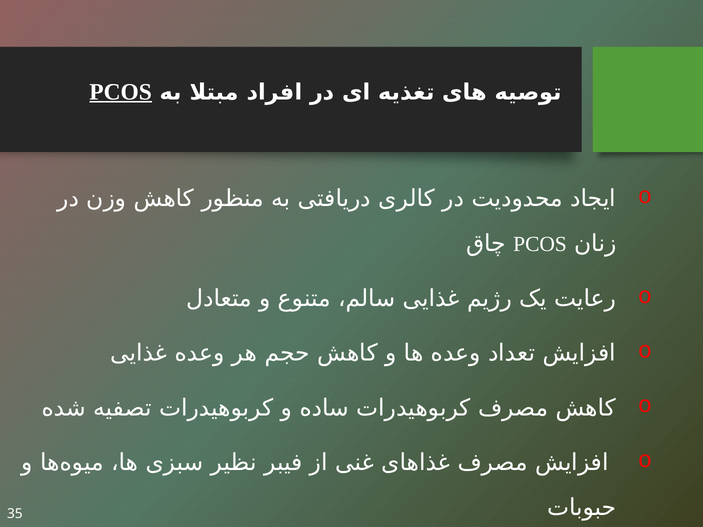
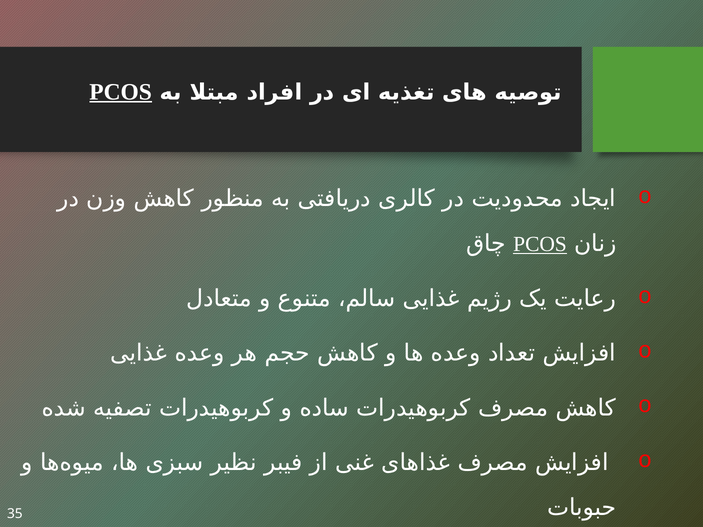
PCOS underline: none -> present (540, 244)
